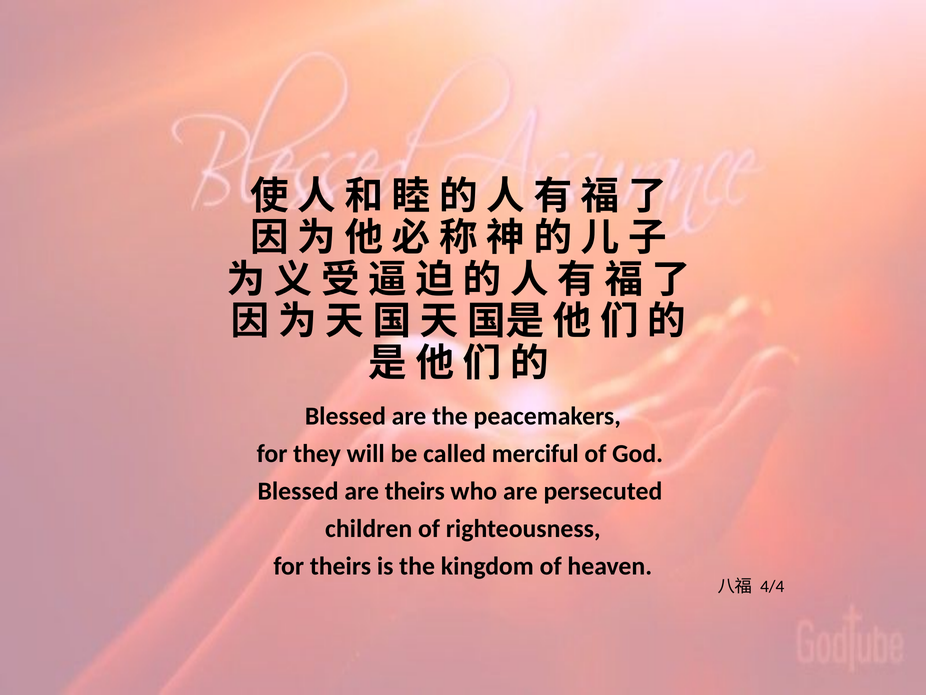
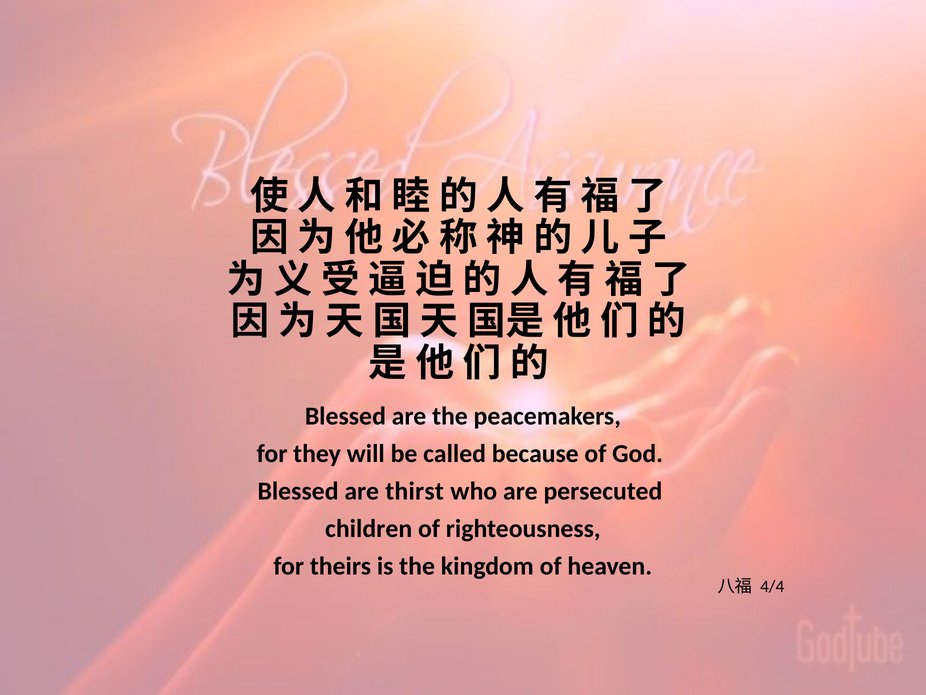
merciful: merciful -> because (535, 453)
are theirs: theirs -> thirst (415, 491)
